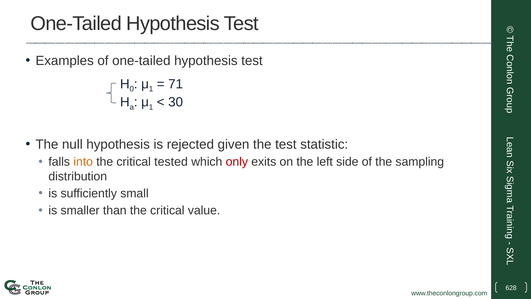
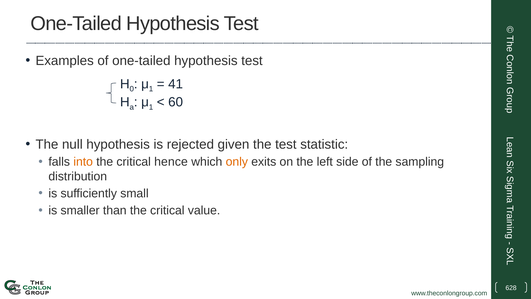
71: 71 -> 41 (176, 84)
30: 30 -> 60 (176, 102)
tested: tested -> hence (171, 162)
only colour: red -> orange (237, 162)
